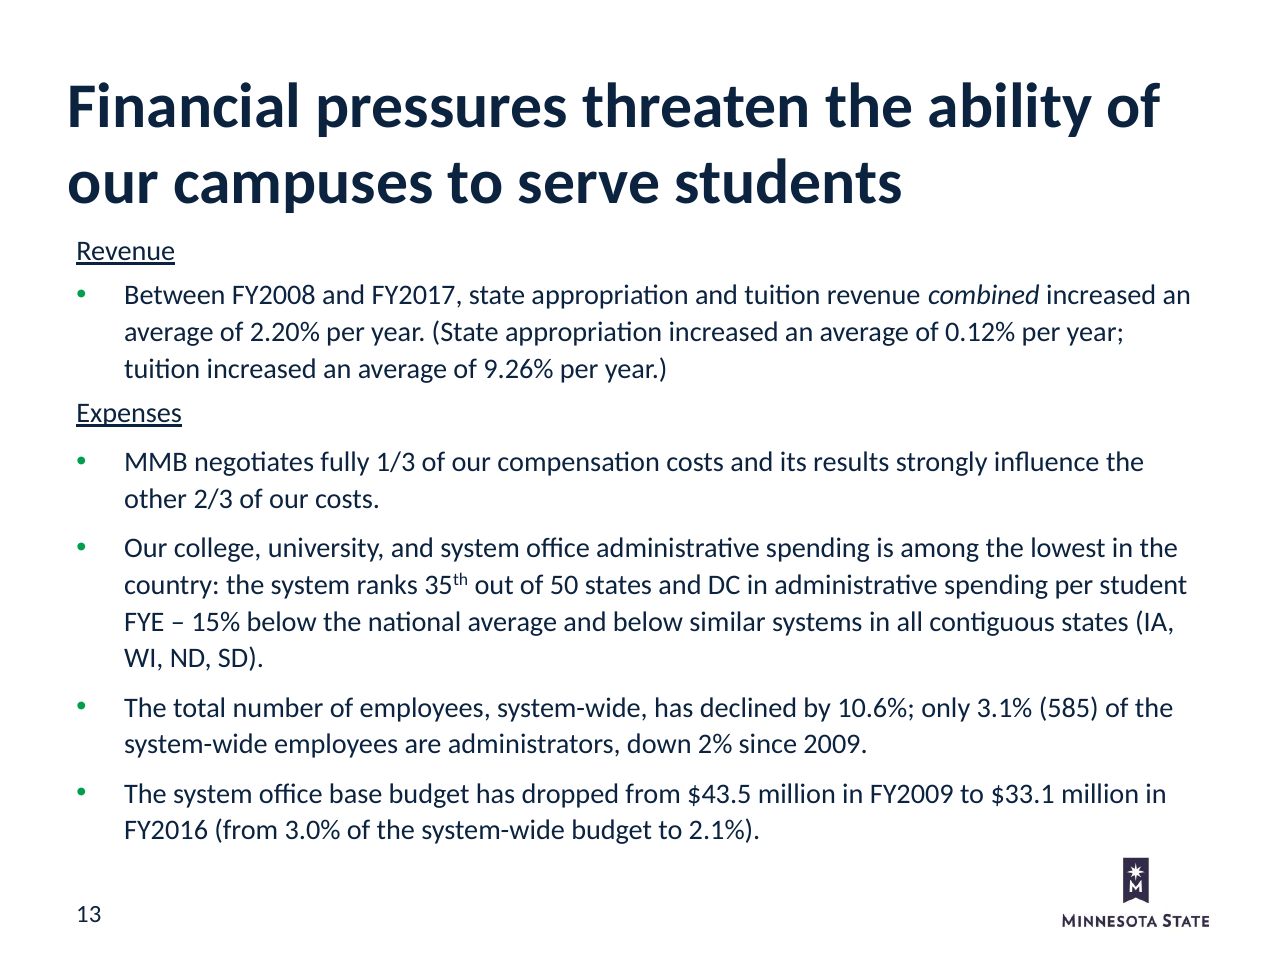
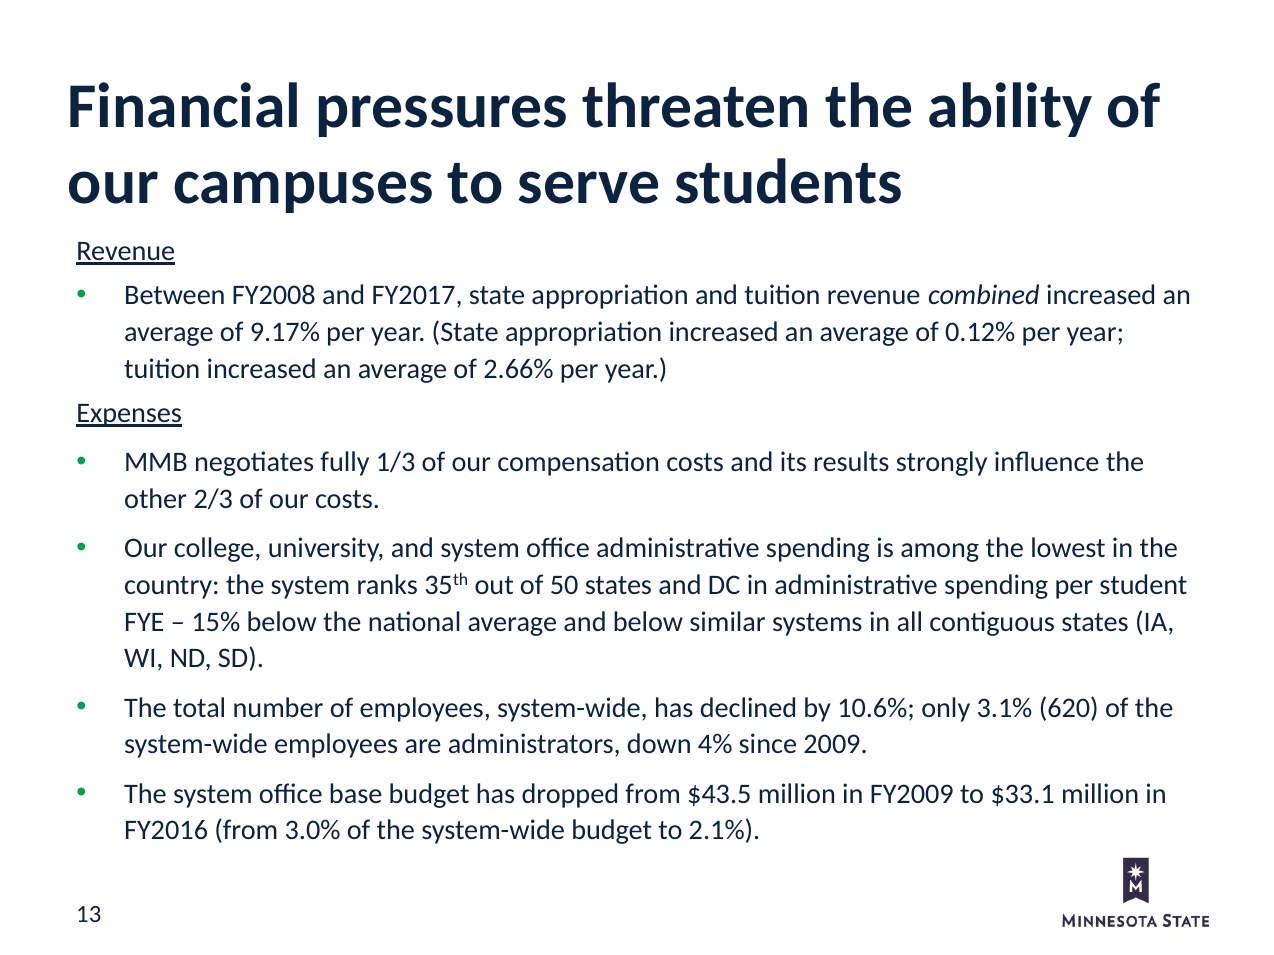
2.20%: 2.20% -> 9.17% (285, 332)
9.26%: 9.26% -> 2.66% (518, 369)
585: 585 -> 620 (1069, 708)
2%: 2% -> 4% (715, 745)
